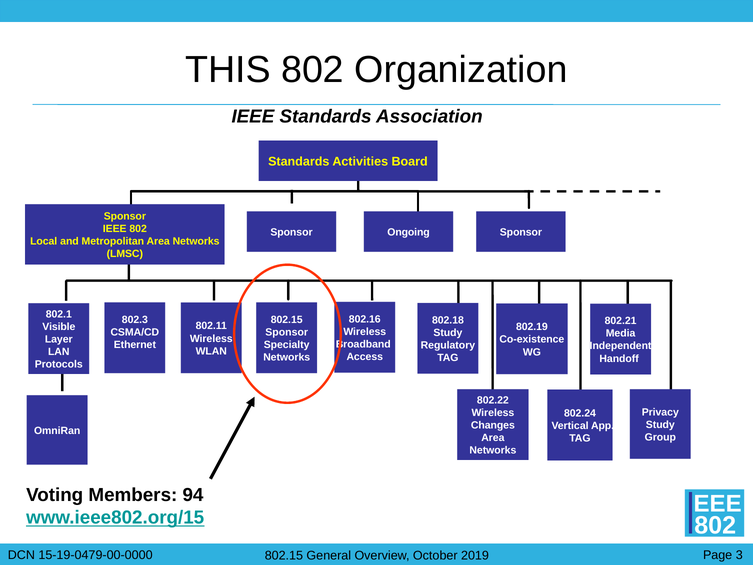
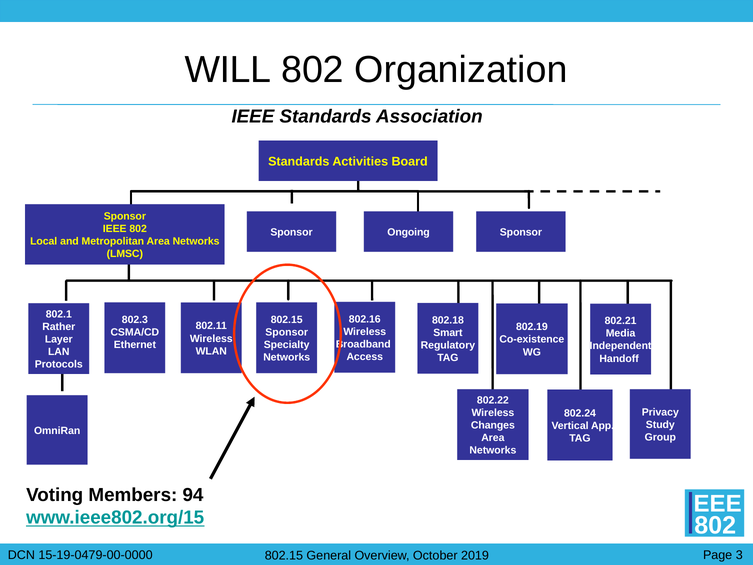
THIS: THIS -> WILL (228, 70)
Visible: Visible -> Rather (59, 327)
Study: Study -> Smart (448, 333)
